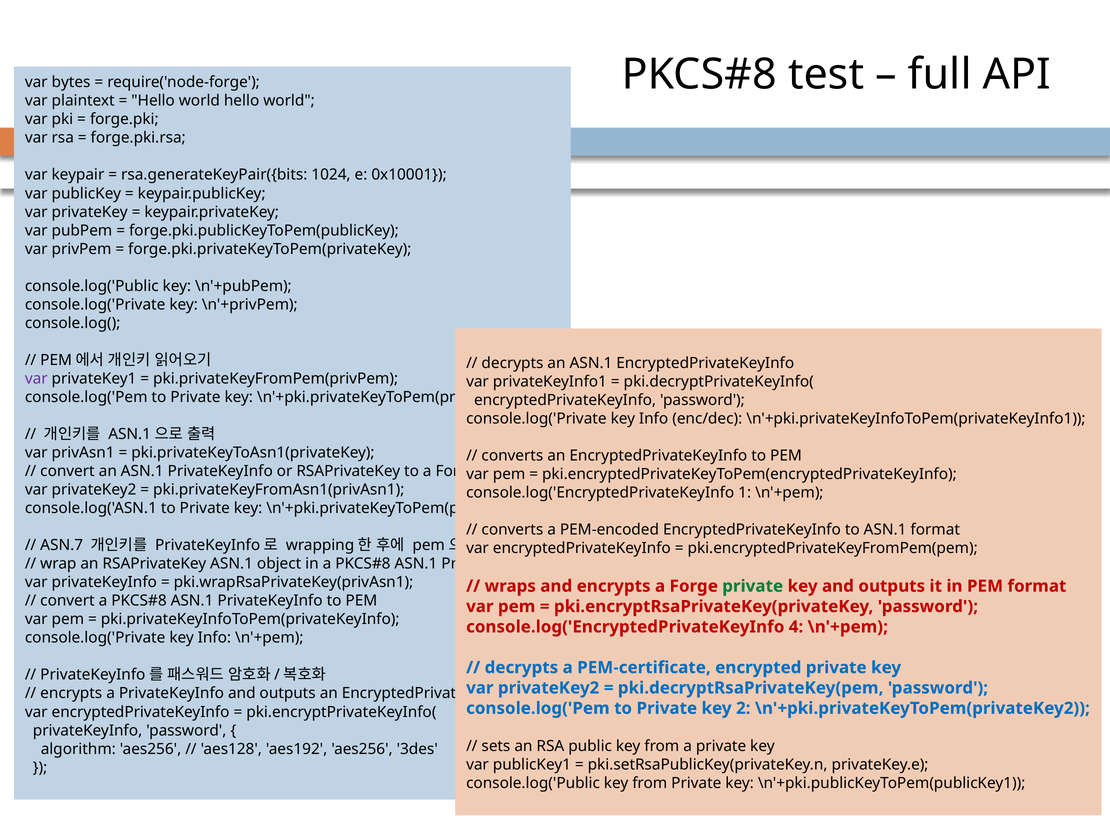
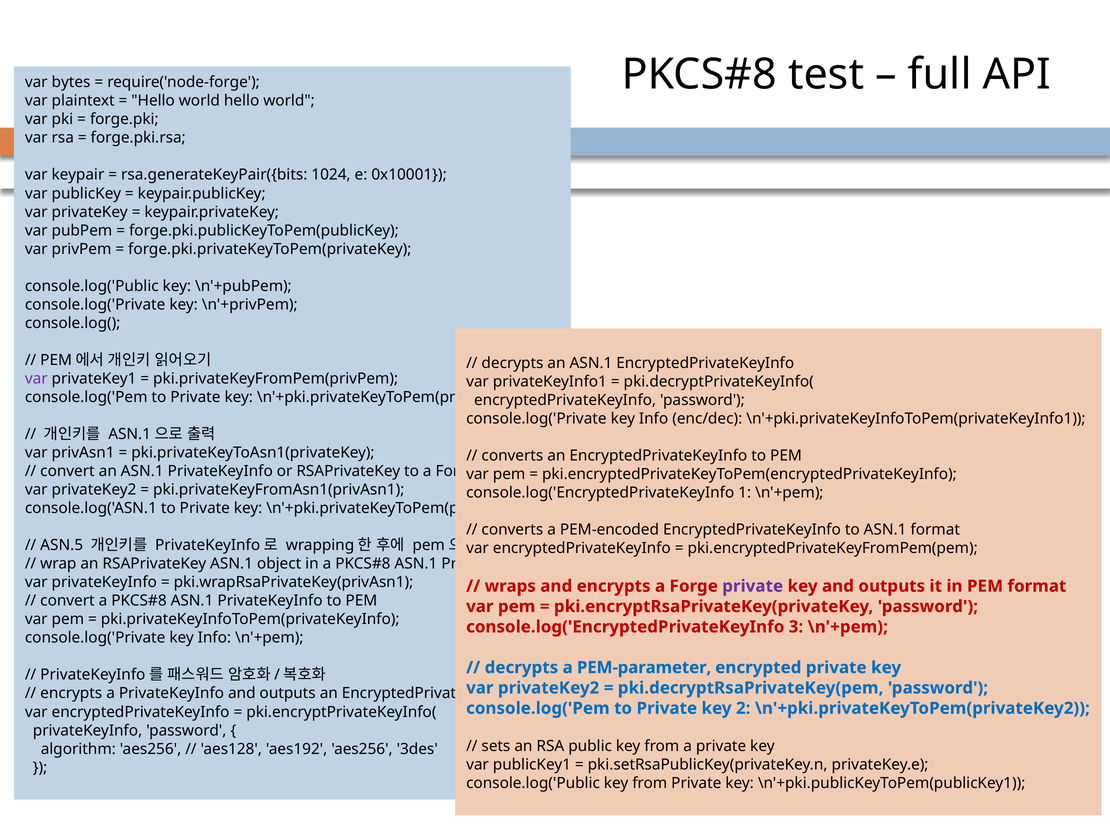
ASN.7: ASN.7 -> ASN.5 (62, 546)
private colour: green -> purple (753, 587)
4: 4 -> 3 (796, 627)
PEM-certificate: PEM-certificate -> PEM-parameter (644, 668)
